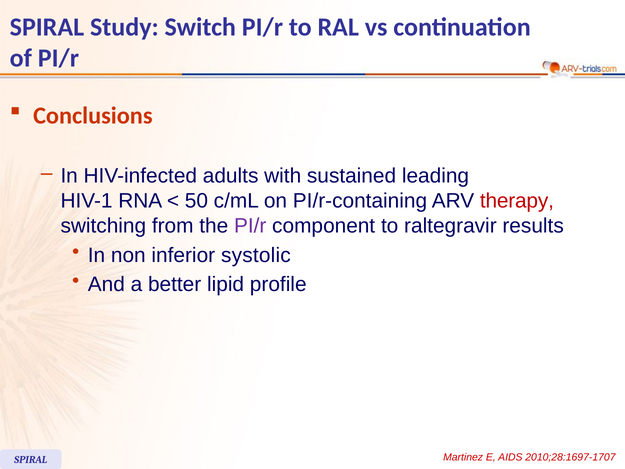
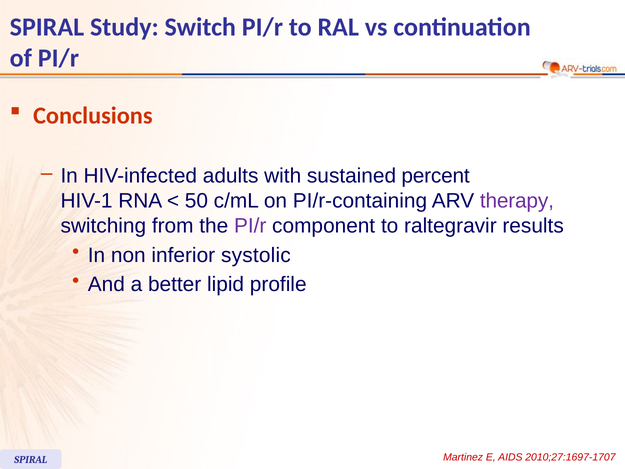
leading: leading -> percent (436, 176)
therapy colour: red -> purple (517, 201)
2010;28:1697-1707: 2010;28:1697-1707 -> 2010;27:1697-1707 (570, 457)
